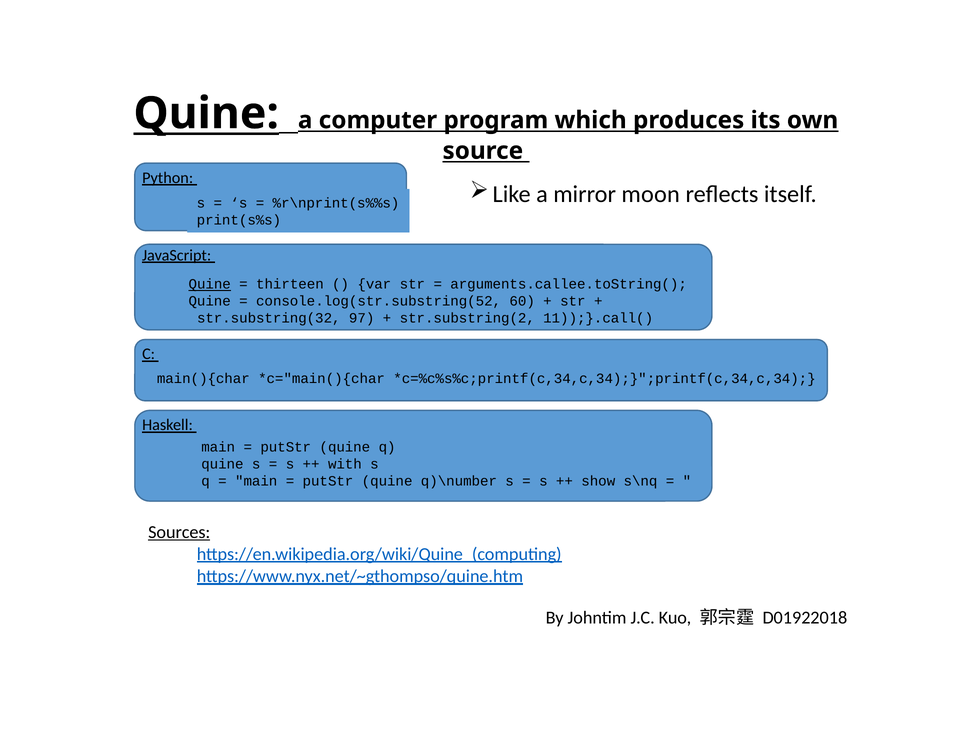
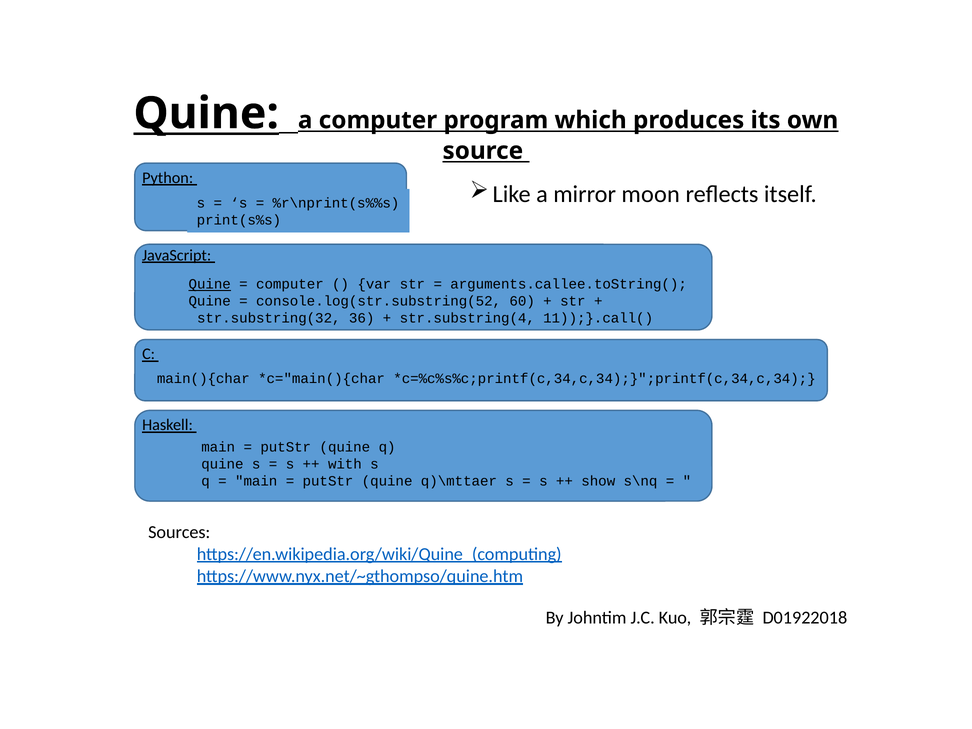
thirteen: thirteen -> computer (290, 284)
97: 97 -> 36 (362, 318)
str.substring(2: str.substring(2 -> str.substring(4 (467, 318)
q)\number: q)\number -> q)\mttaer (459, 481)
Sources underline: present -> none (179, 532)
